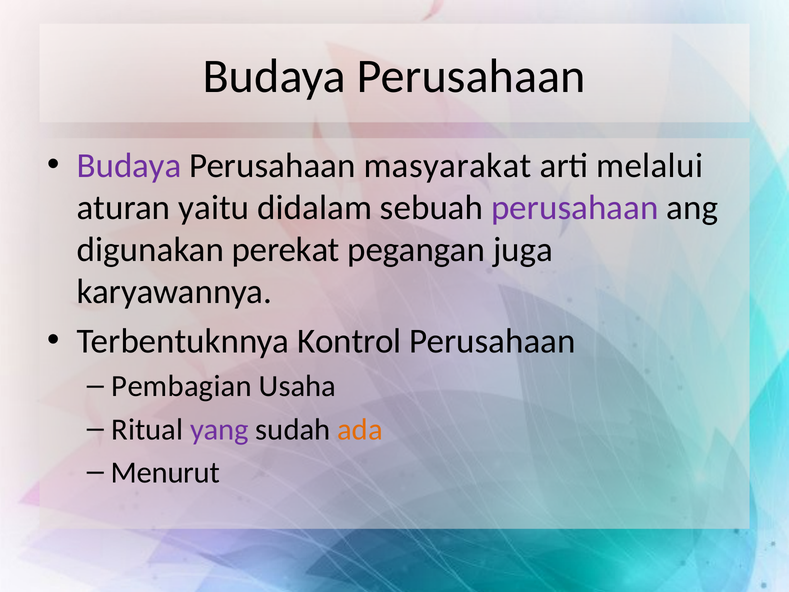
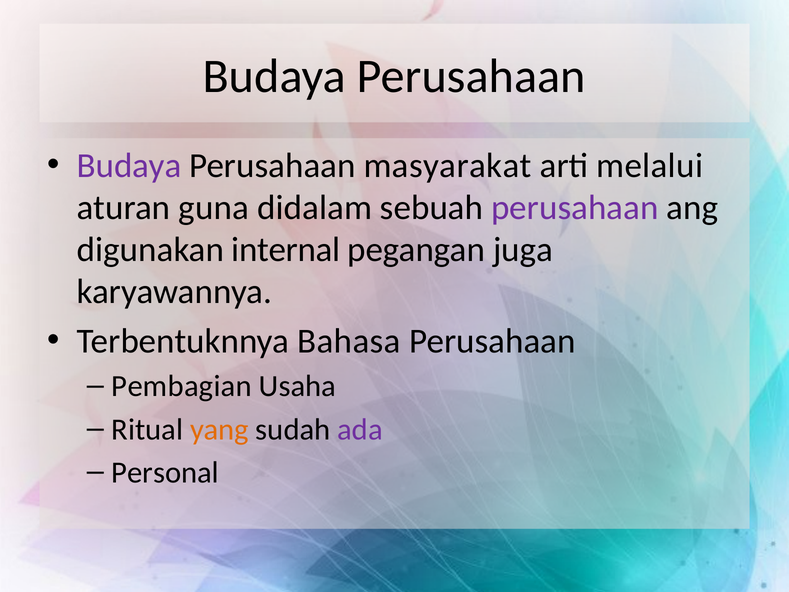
yaitu: yaitu -> guna (214, 208)
perekat: perekat -> internal (286, 250)
Kontrol: Kontrol -> Bahasa (349, 341)
yang colour: purple -> orange (219, 429)
ada colour: orange -> purple (360, 429)
Menurut: Menurut -> Personal (165, 472)
